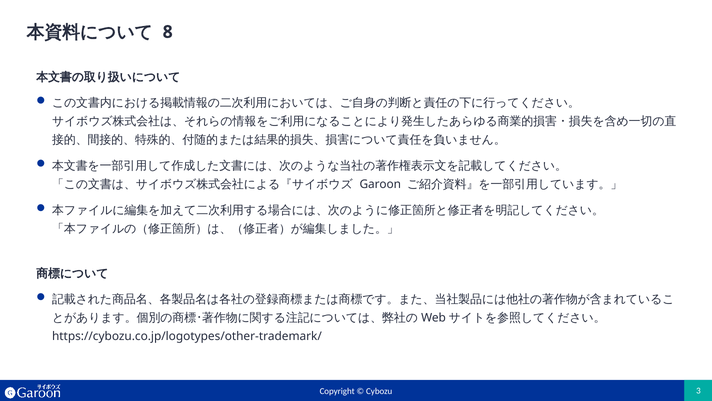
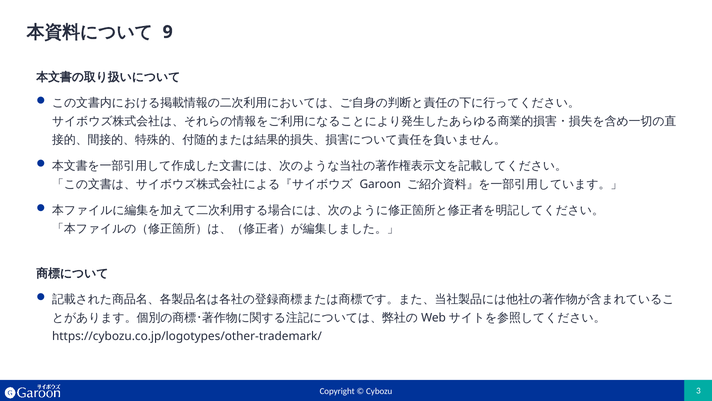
8: 8 -> 9 (168, 32)
